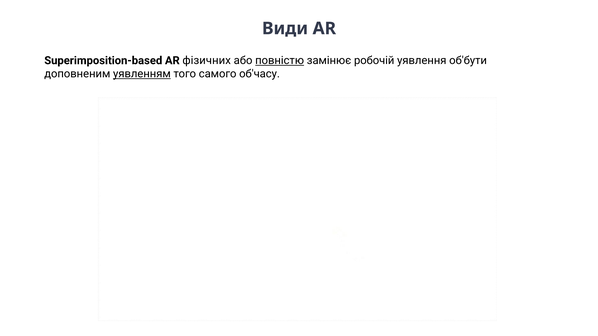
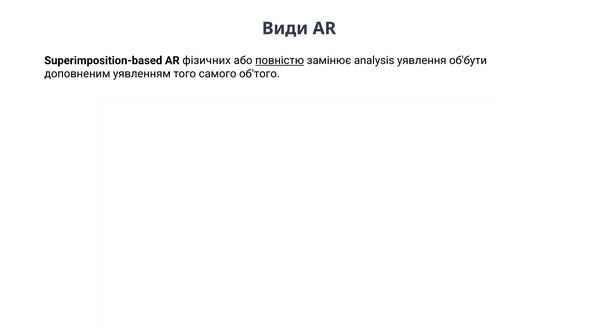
робочій: робочій -> analysis (374, 61)
уявленням underline: present -> none (142, 74)
об'часу: об'часу -> об'того (260, 74)
